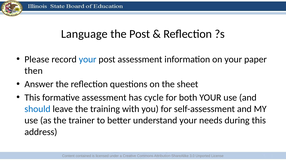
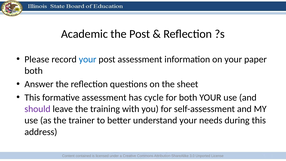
Language: Language -> Academic (84, 34)
then: then -> both (34, 71)
should colour: blue -> purple (37, 109)
